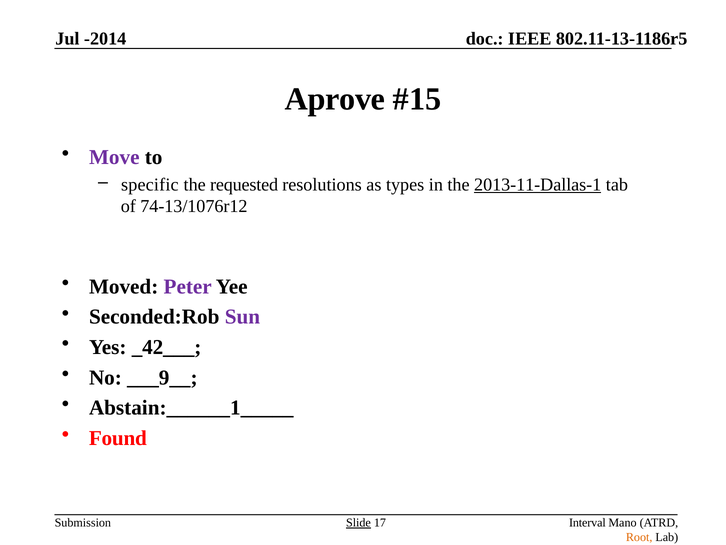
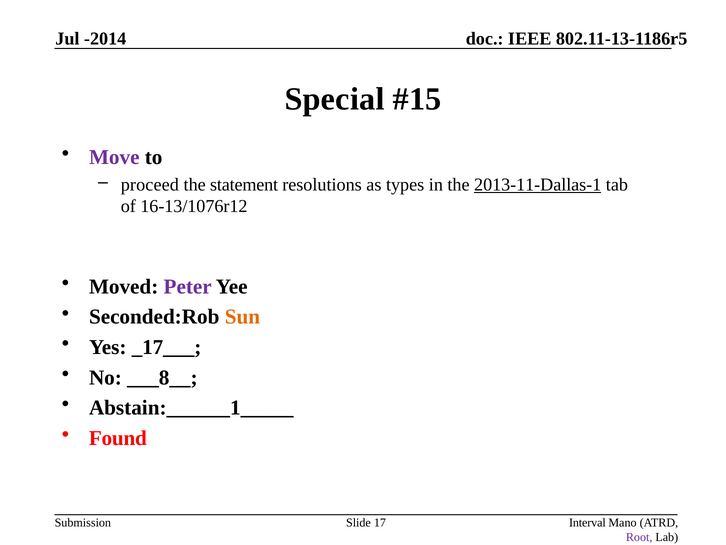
Aprove: Aprove -> Special (335, 99)
specific: specific -> proceed (150, 184)
requested: requested -> statement (244, 184)
74-13/1076r12: 74-13/1076r12 -> 16-13/1076r12 (194, 206)
Sun colour: purple -> orange (242, 317)
_42___: _42___ -> _17___ (167, 347)
___9__: ___9__ -> ___8__ (162, 377)
Slide underline: present -> none (358, 522)
Root colour: orange -> purple (639, 537)
